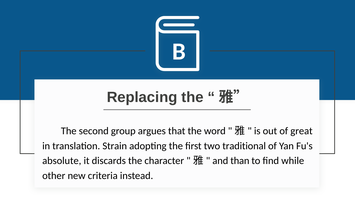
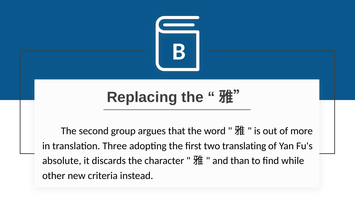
great: great -> more (302, 131)
Strain: Strain -> Three (115, 146)
traditional: traditional -> translating (244, 146)
